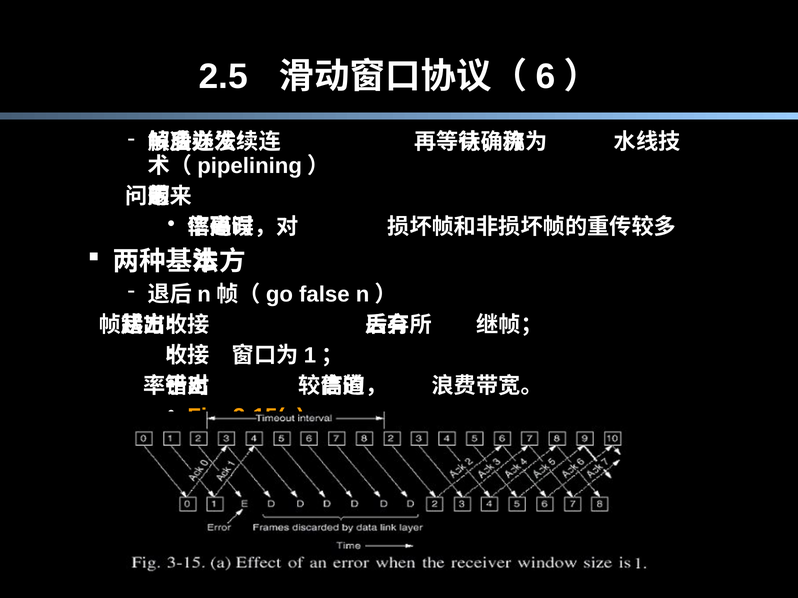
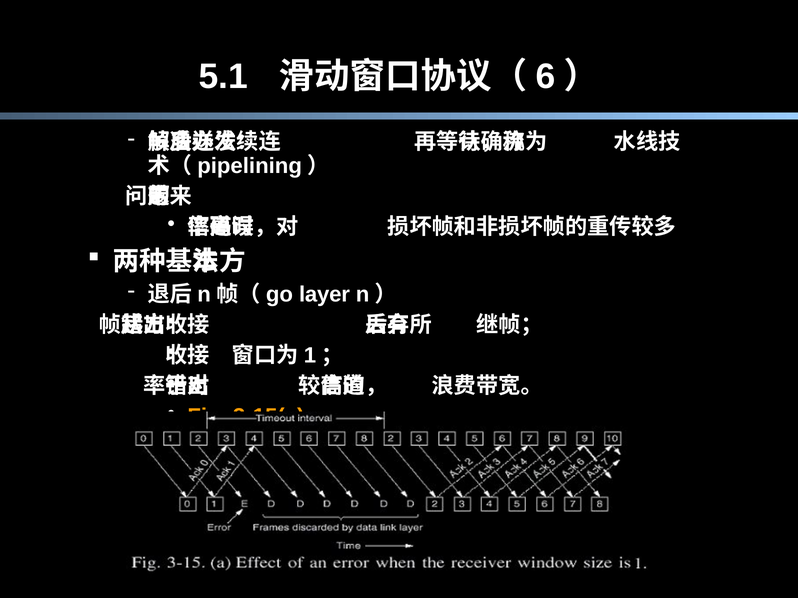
2.5: 2.5 -> 5.1 (223, 76)
false: false -> layer (324, 295)
